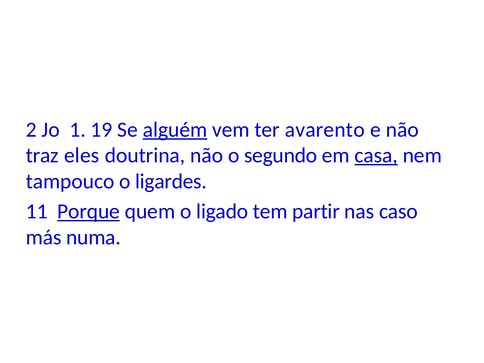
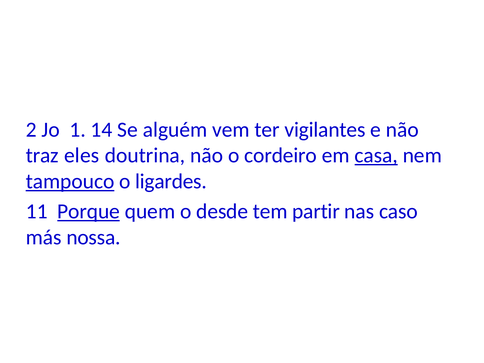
19: 19 -> 14 (102, 130)
alguém underline: present -> none (175, 130)
avarento: avarento -> vigilantes (325, 130)
segundo: segundo -> cordeiro (281, 156)
tampouco underline: none -> present (70, 181)
ligado: ligado -> desde (222, 212)
numa: numa -> nossa (94, 237)
